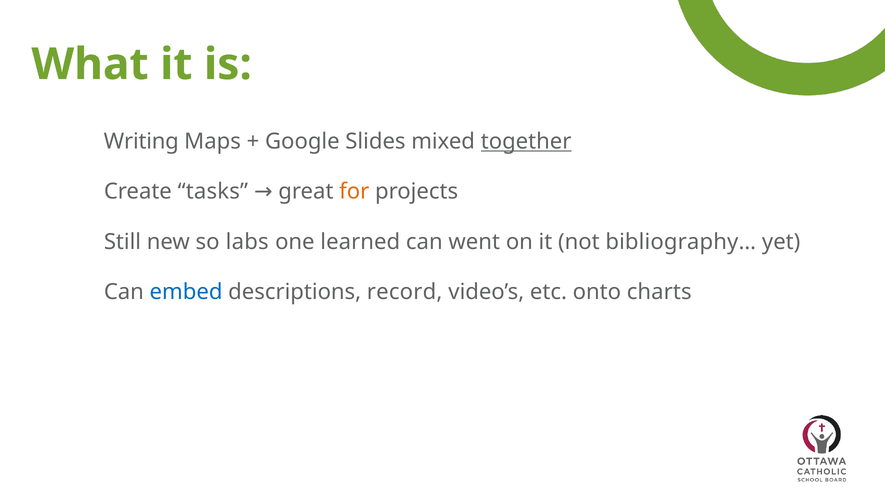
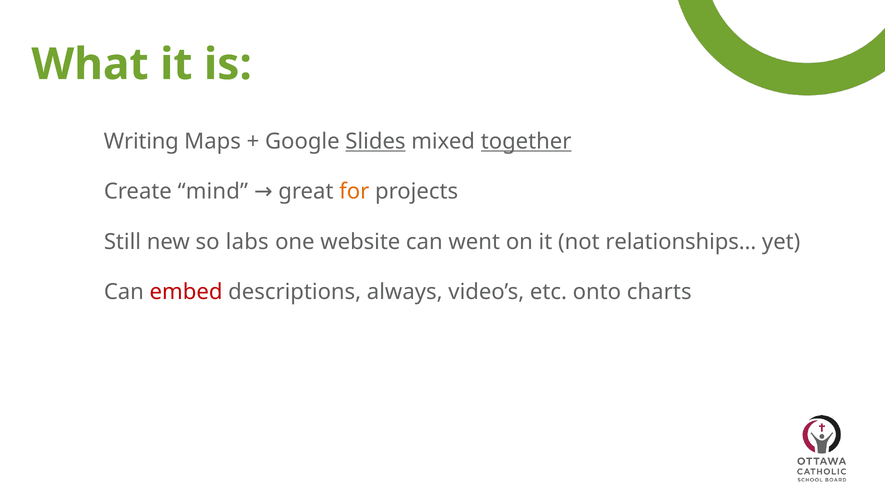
Slides underline: none -> present (375, 141)
tasks: tasks -> mind (213, 192)
learned: learned -> website (360, 242)
bibliography…: bibliography… -> relationships… (681, 242)
embed colour: blue -> red (186, 292)
record: record -> always (405, 292)
